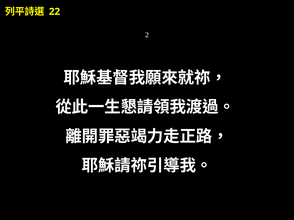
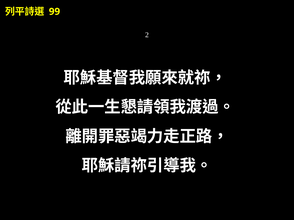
22: 22 -> 99 (54, 12)
